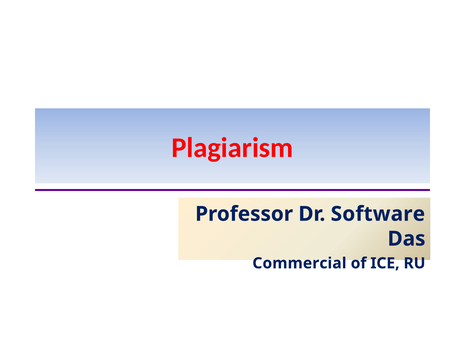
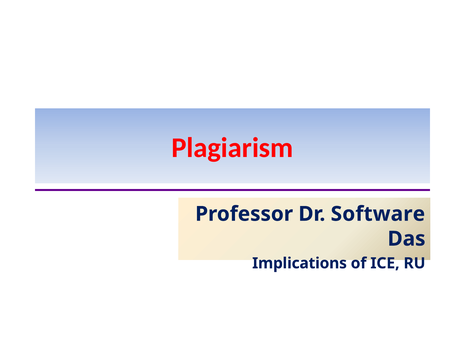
Commercial: Commercial -> Implications (300, 263)
